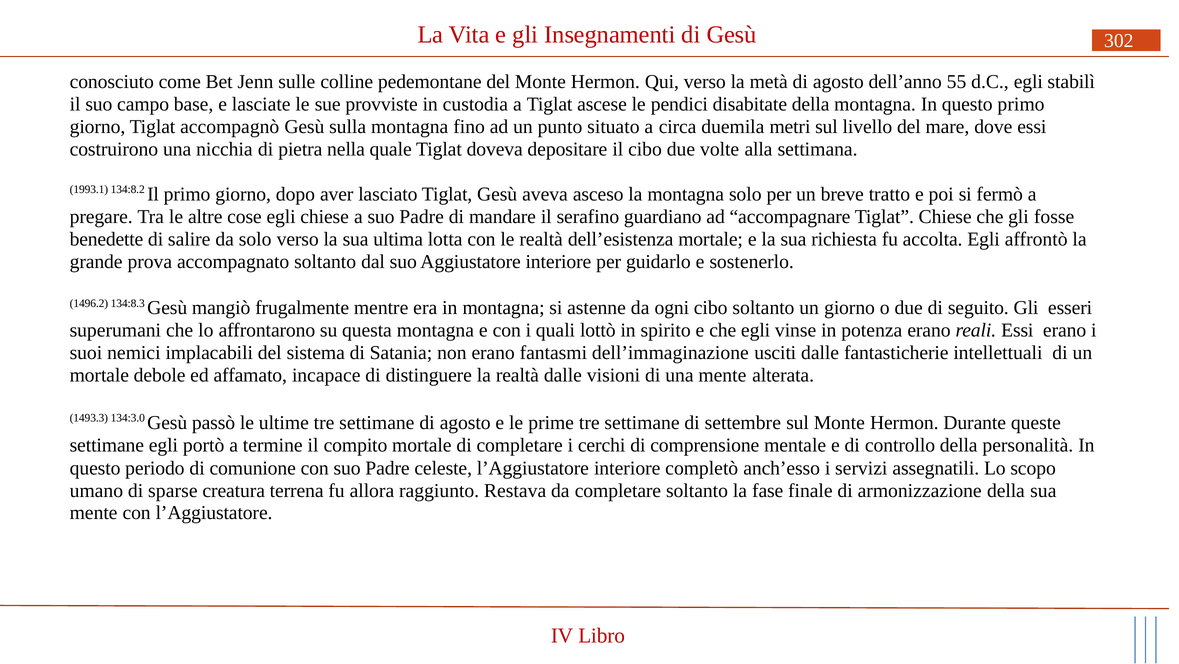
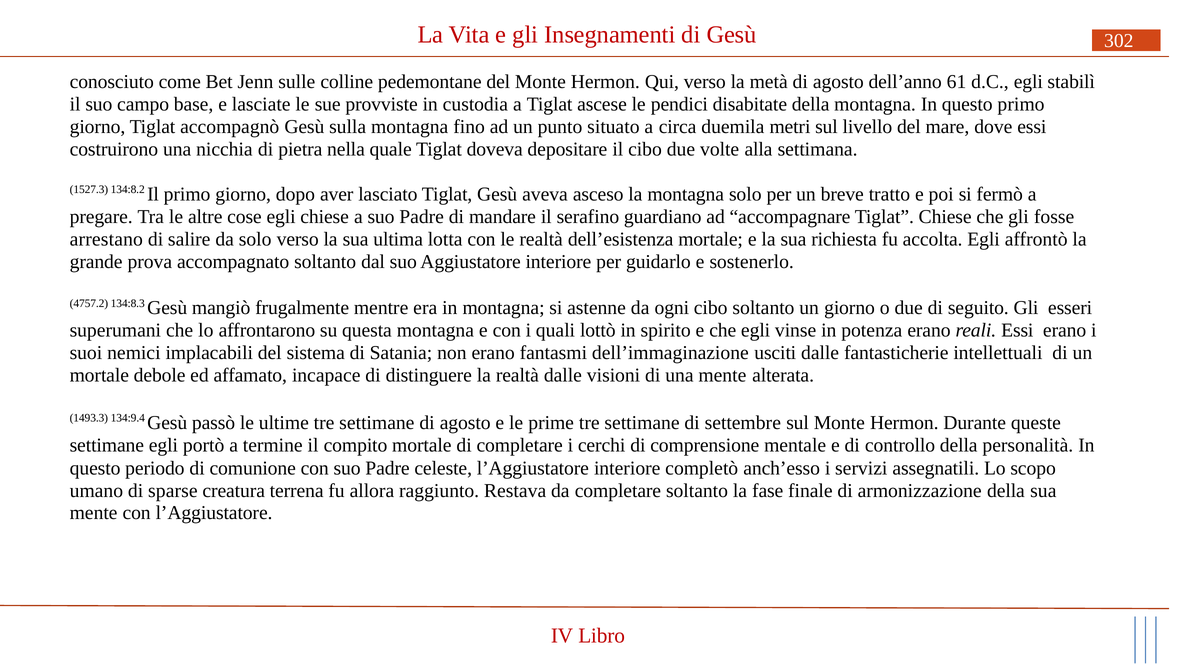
55: 55 -> 61 (957, 82)
1993.1: 1993.1 -> 1527.3 (89, 190)
benedette: benedette -> arrestano (106, 239)
1496.2: 1496.2 -> 4757.2 (89, 303)
134:3.0: 134:3.0 -> 134:9.4 (128, 418)
